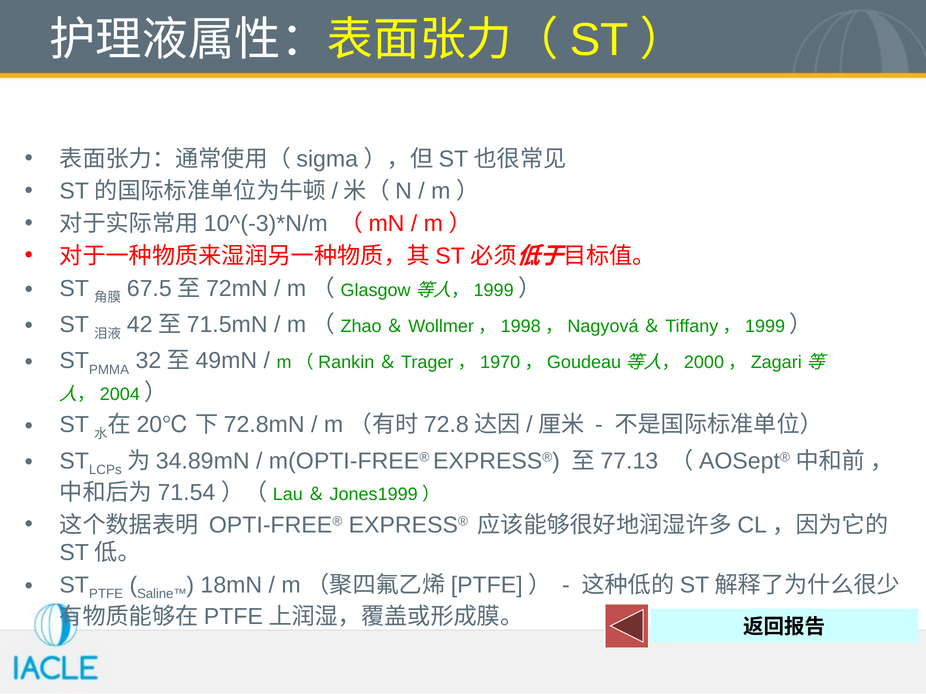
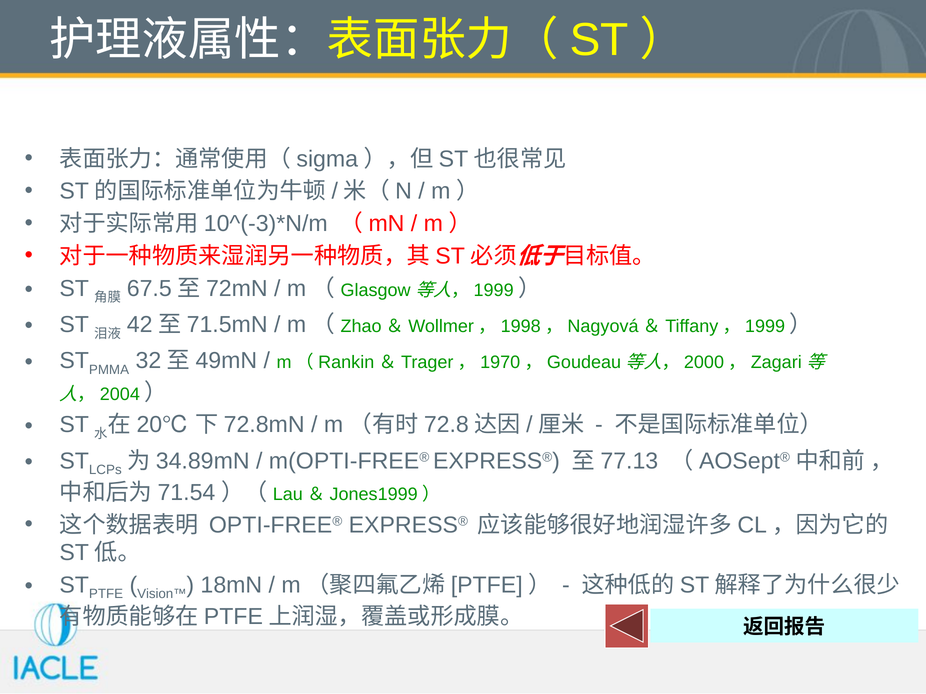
Saline™: Saline™ -> Vision™ (162, 594)
